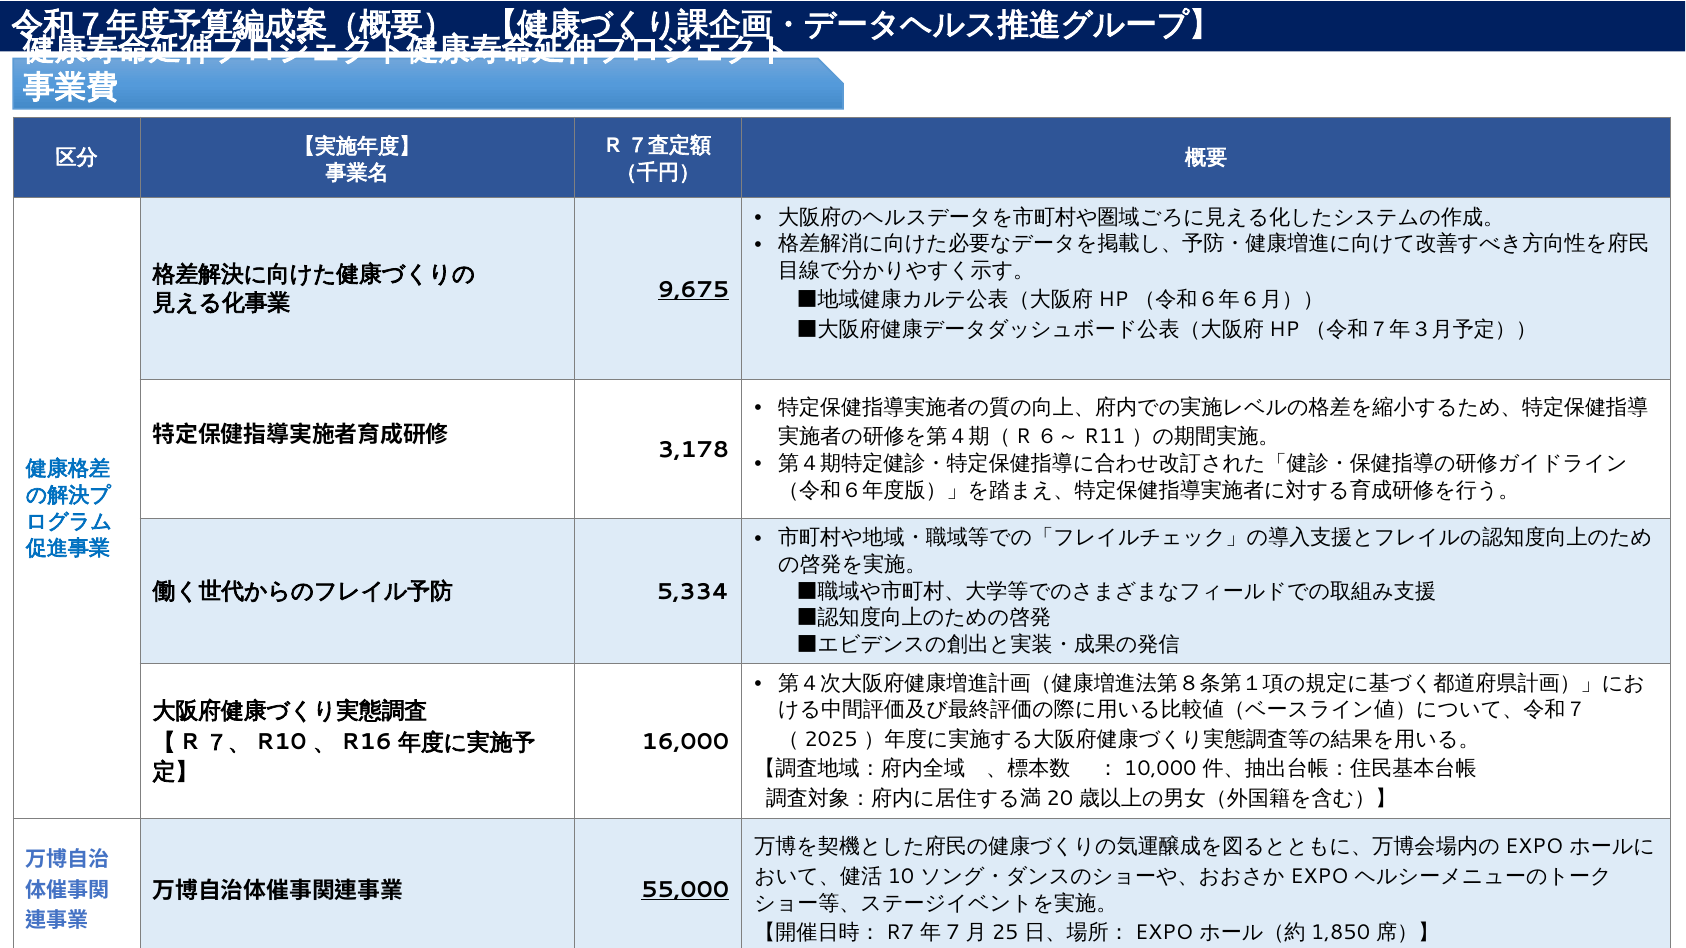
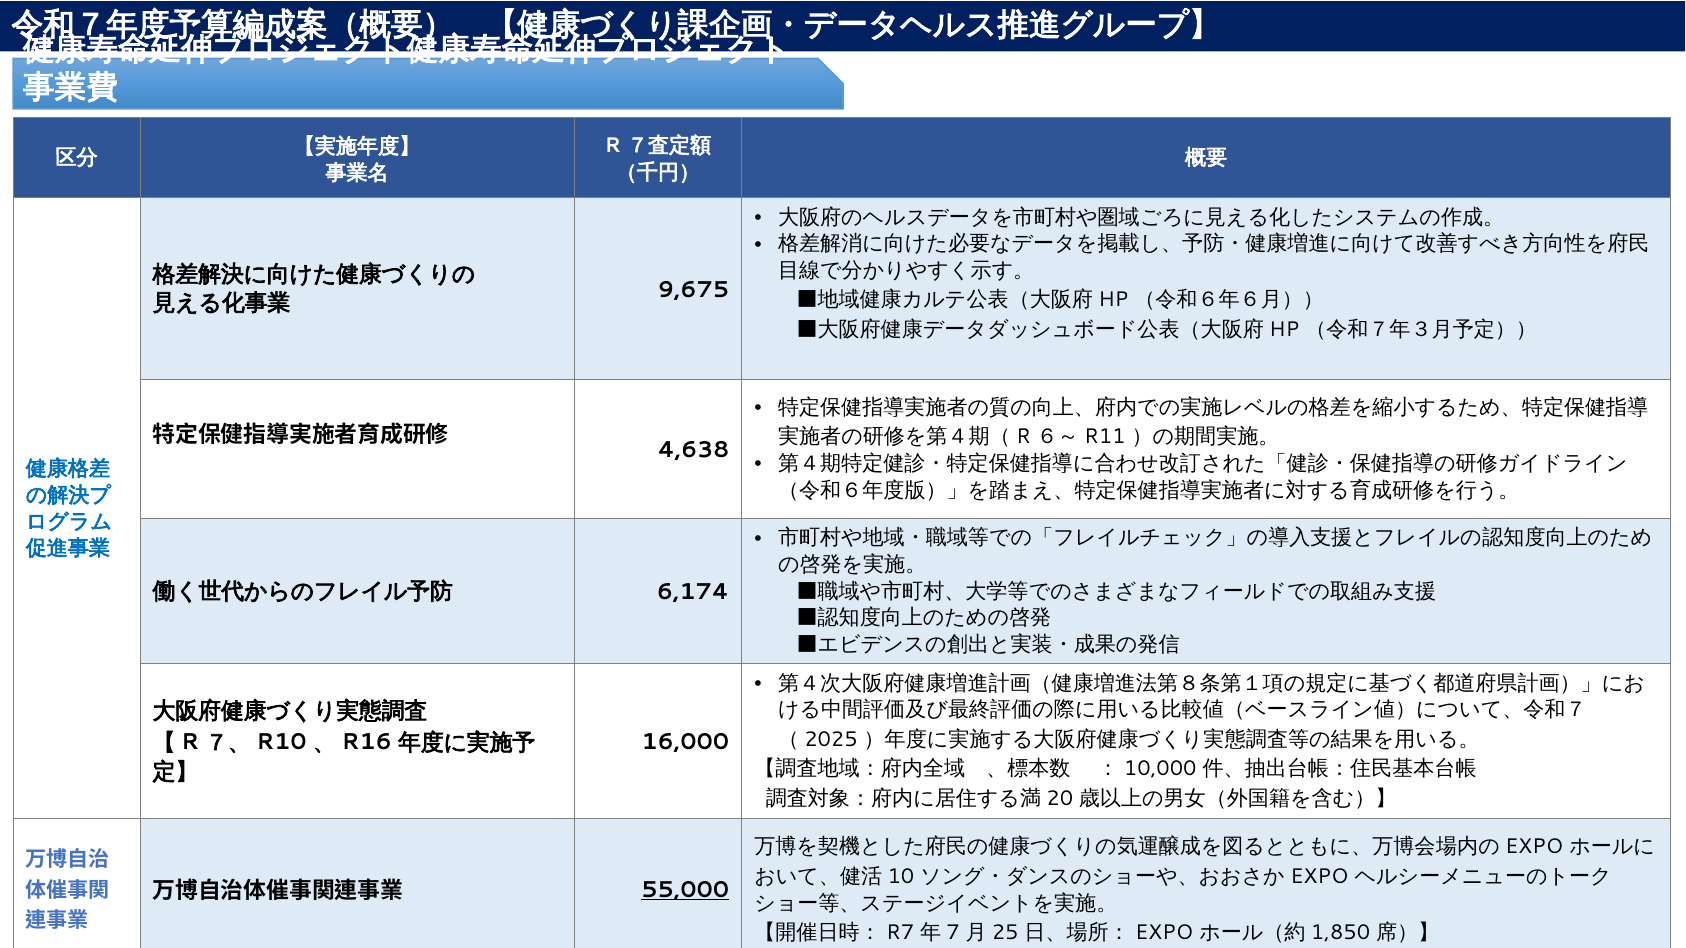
9,675 underline: present -> none (694, 290)
3,178: 3,178 -> 4,638 (694, 450)
5,334: 5,334 -> 6,174 (693, 593)
